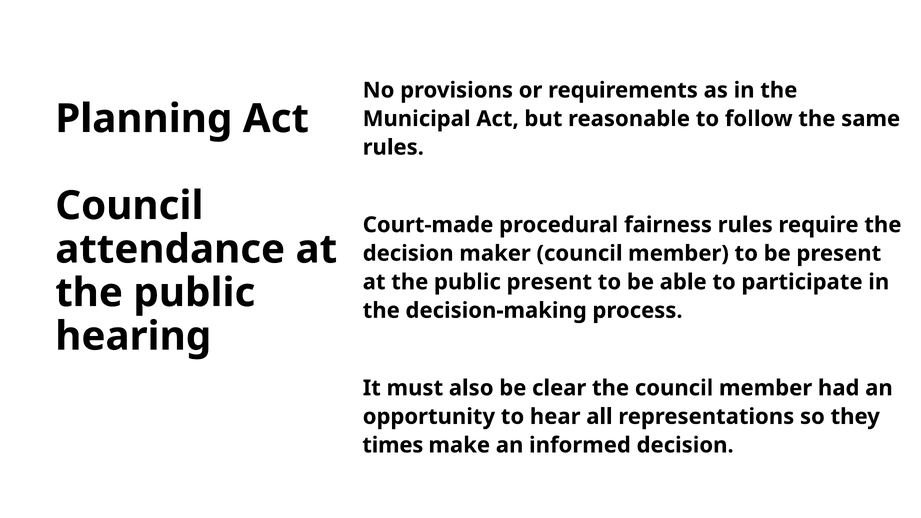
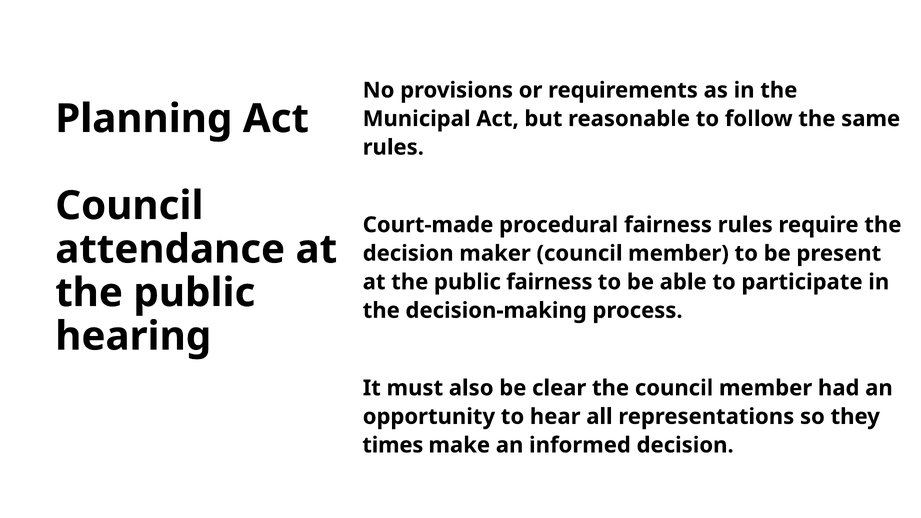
public present: present -> fairness (549, 282)
